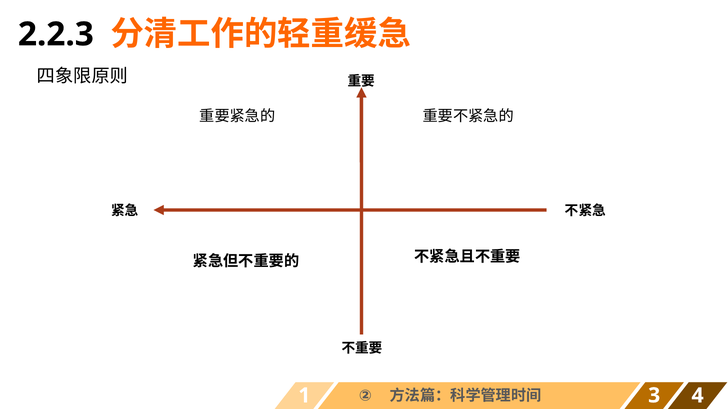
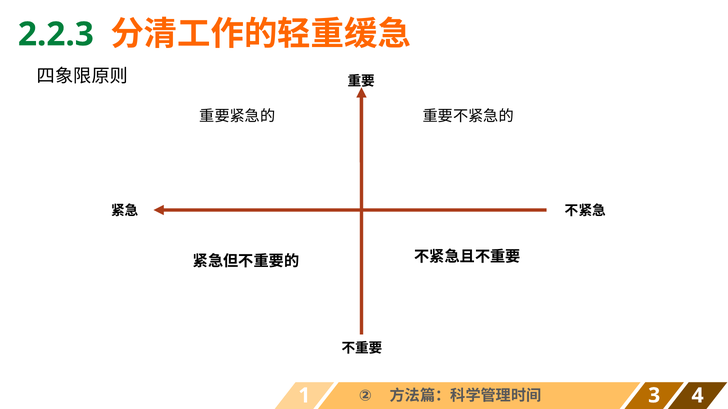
2.2.3 colour: black -> green (56, 34)
